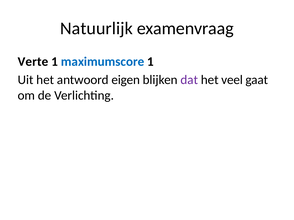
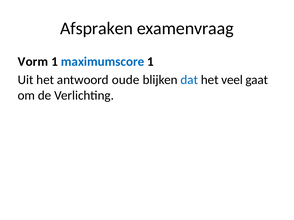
Natuurlijk: Natuurlijk -> Afspraken (97, 28)
Verte: Verte -> Vorm (33, 62)
eigen: eigen -> oude (126, 80)
dat colour: purple -> blue (189, 80)
